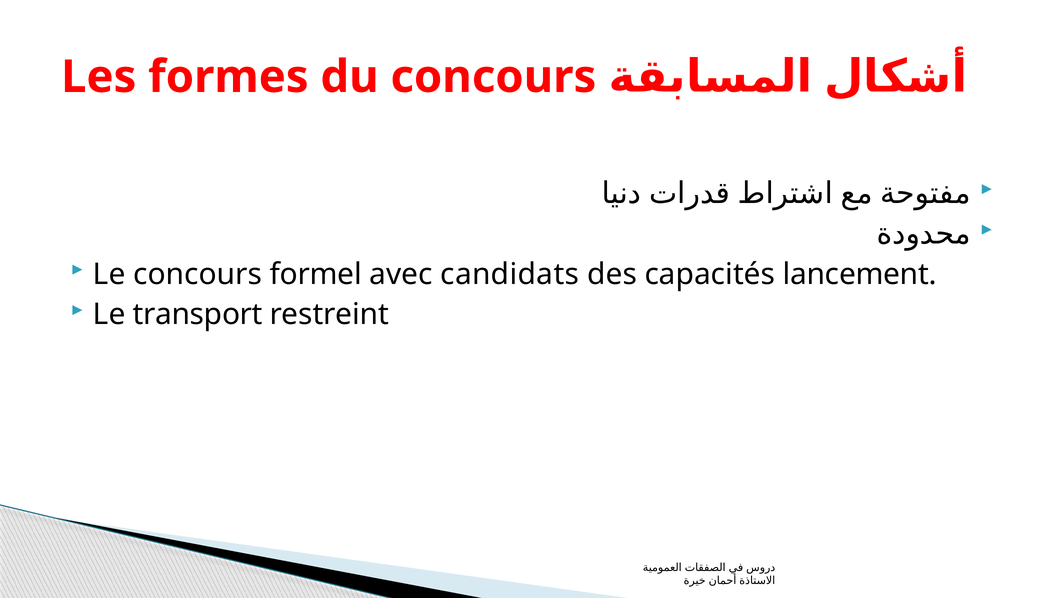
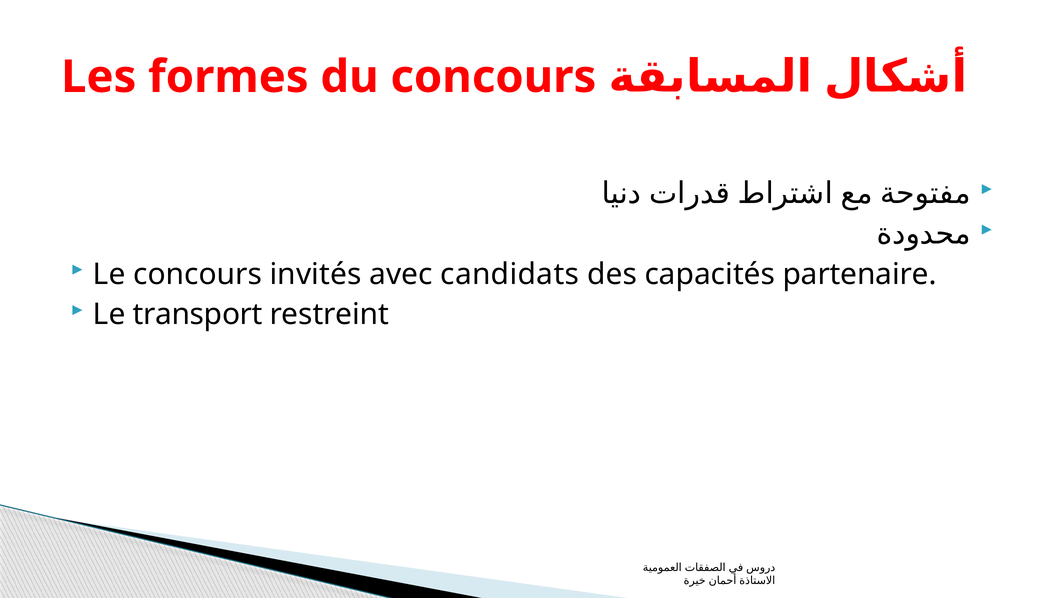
formel: formel -> invités (315, 274)
lancement: lancement -> partenaire (860, 274)
